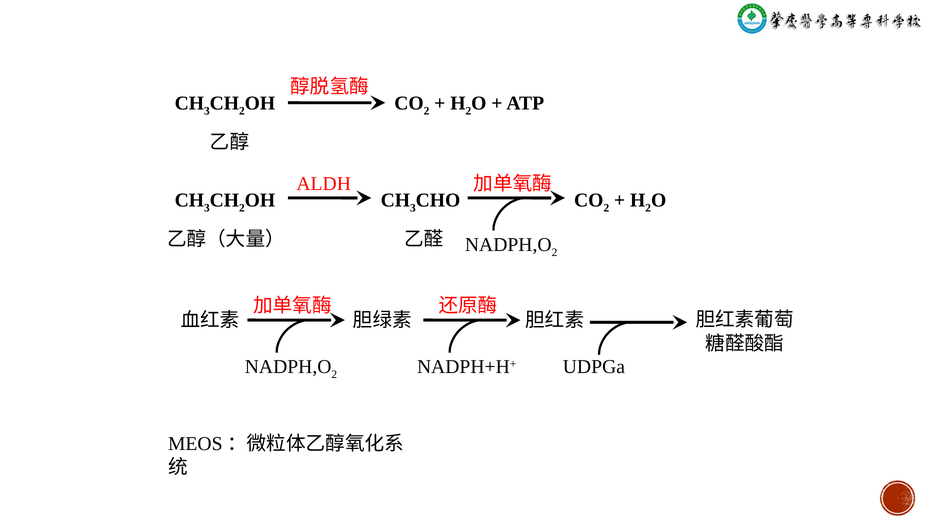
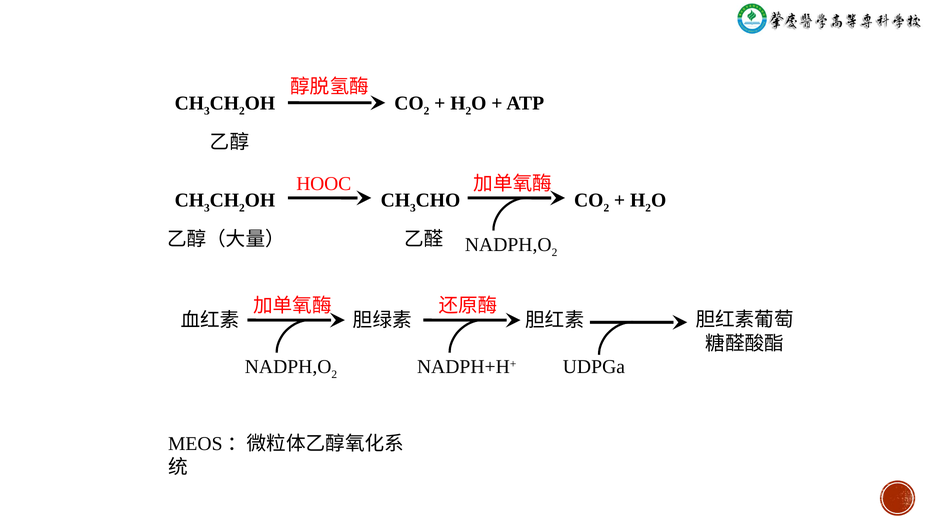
ALDH: ALDH -> HOOC (324, 184)
